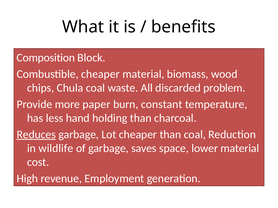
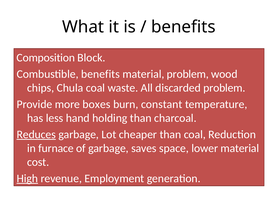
Combustible cheaper: cheaper -> benefits (100, 74)
material biomass: biomass -> problem (188, 74)
paper: paper -> boxes (96, 104)
wildlife: wildlife -> furnace (56, 149)
High underline: none -> present (27, 179)
